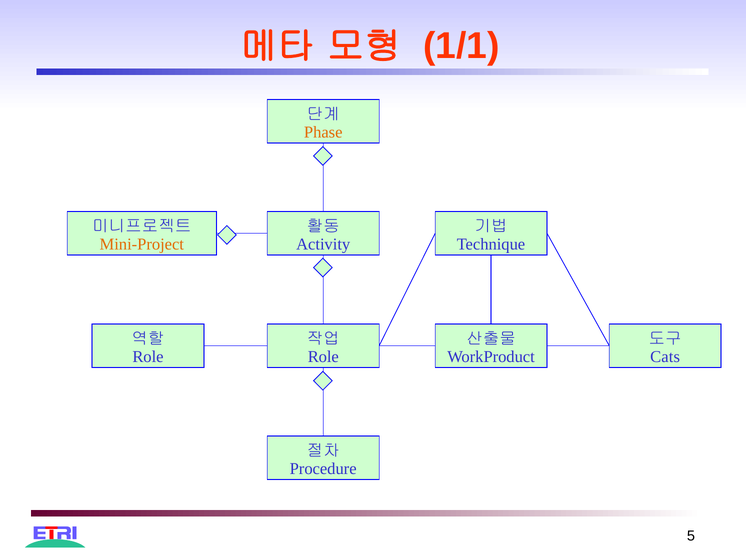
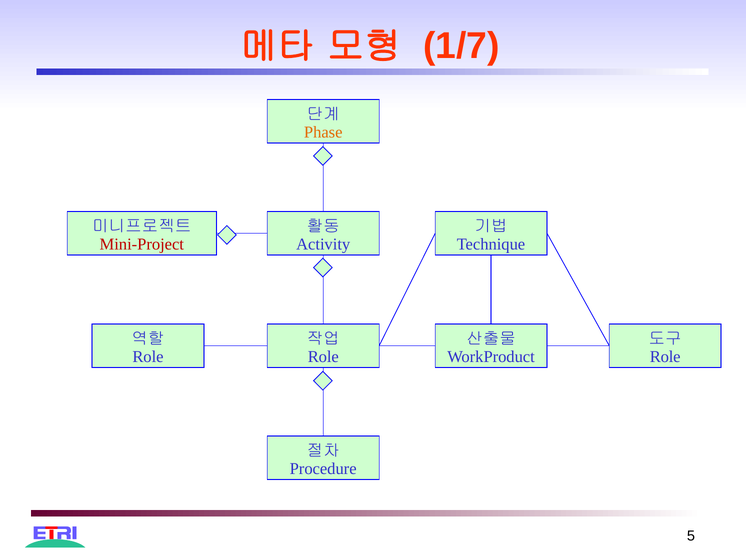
1/1: 1/1 -> 1/7 (461, 46)
Mini-Project colour: orange -> red (142, 244)
Cats: Cats -> Role (665, 356)
